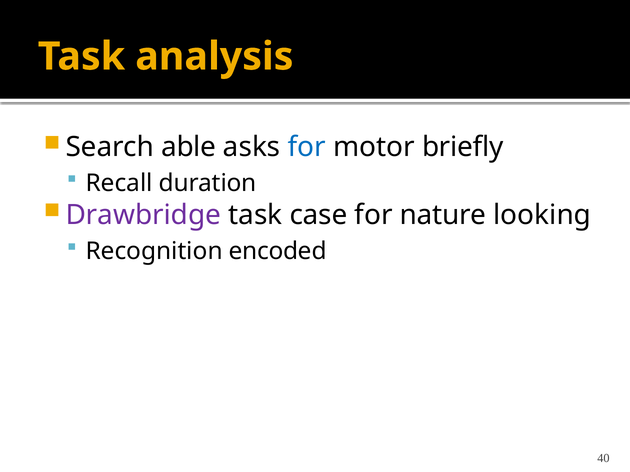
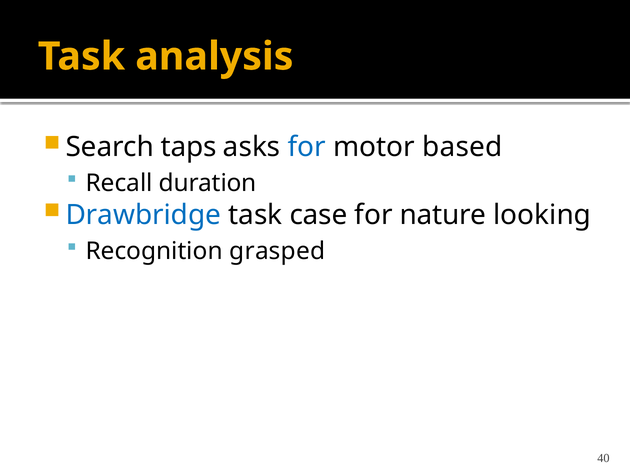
able: able -> taps (189, 147)
briefly: briefly -> based (462, 147)
Drawbridge colour: purple -> blue (143, 215)
encoded: encoded -> grasped (277, 251)
